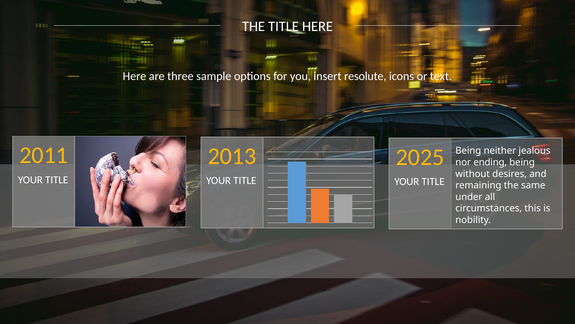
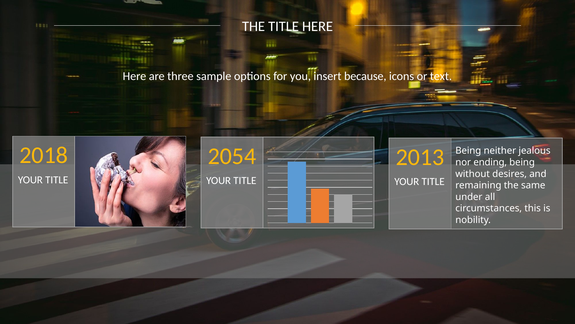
resolute: resolute -> because (365, 76)
2011: 2011 -> 2018 (44, 155)
2013: 2013 -> 2054 (232, 156)
2025: 2025 -> 2013 (420, 157)
